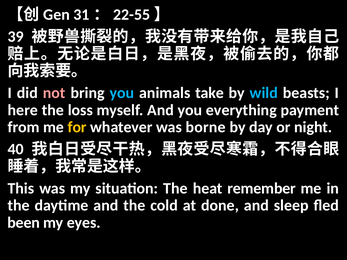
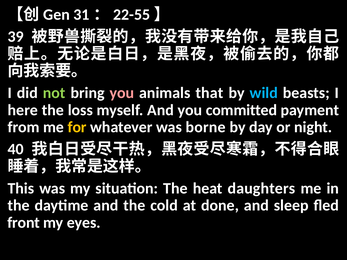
not colour: pink -> light green (54, 93)
you colour: light blue -> pink (122, 93)
take: take -> that (209, 93)
everything: everything -> committed (241, 110)
remember: remember -> daughters (261, 188)
been: been -> front (24, 223)
